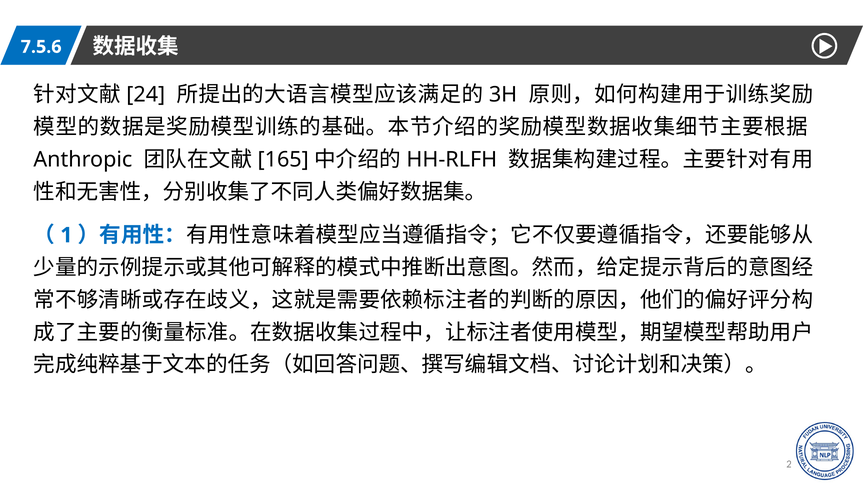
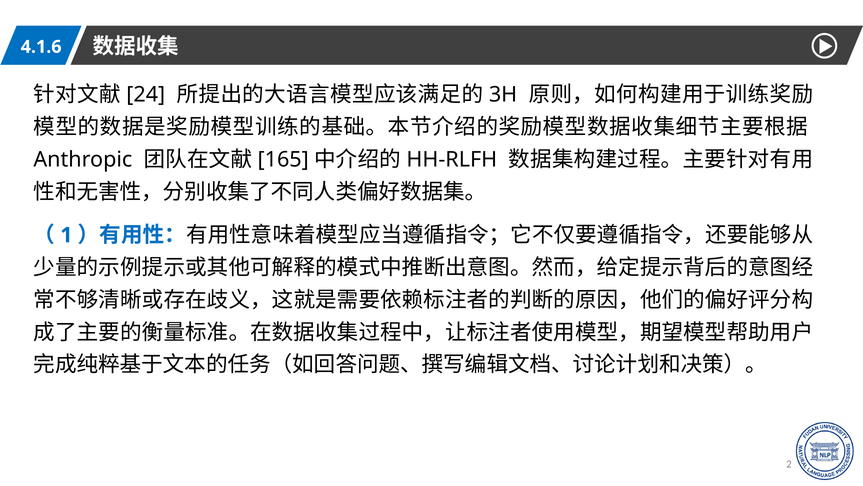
7.5.6: 7.5.6 -> 4.1.6 (41, 47)
